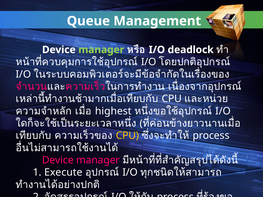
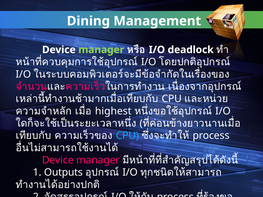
Queue: Queue -> Dining (88, 21)
CPU colour: yellow -> light blue (127, 136)
Execute: Execute -> Outputs (63, 173)
